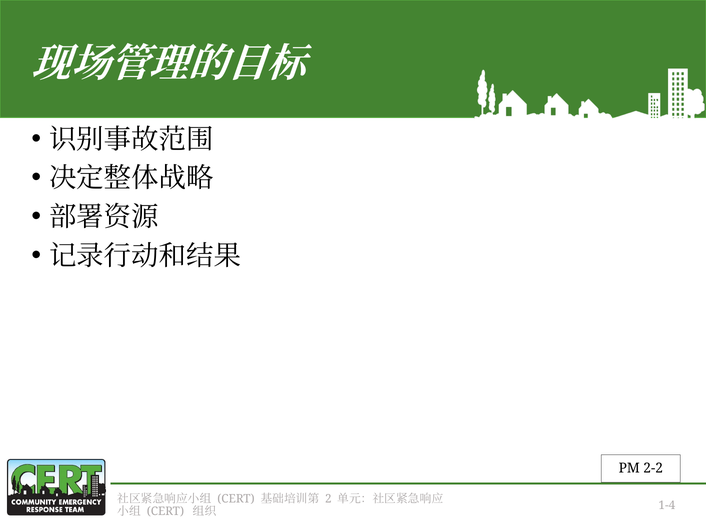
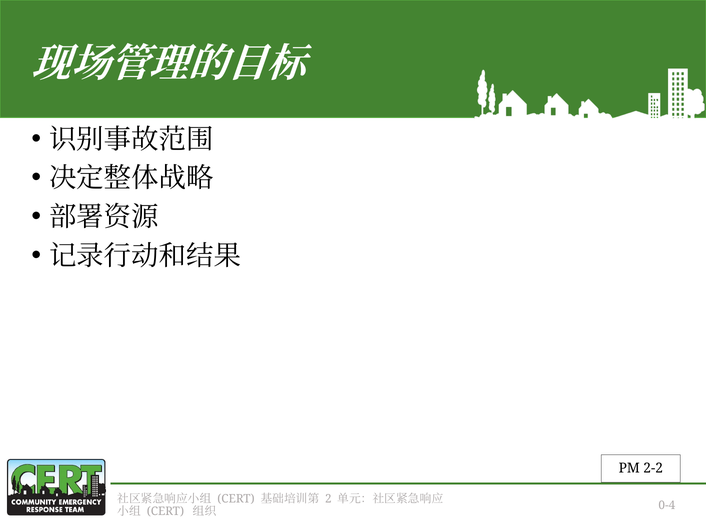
1-4: 1-4 -> 0-4 (667, 505)
